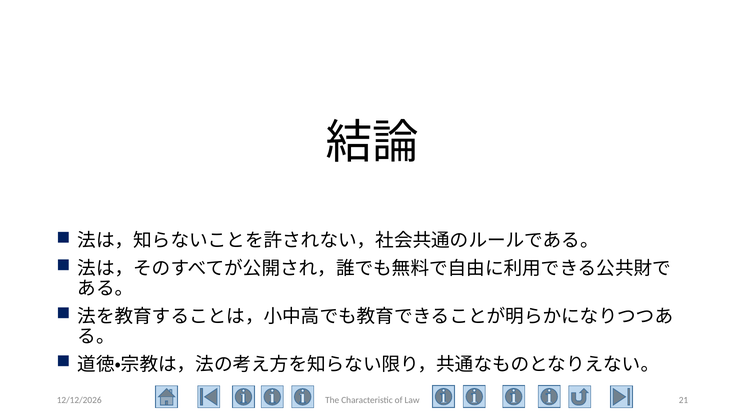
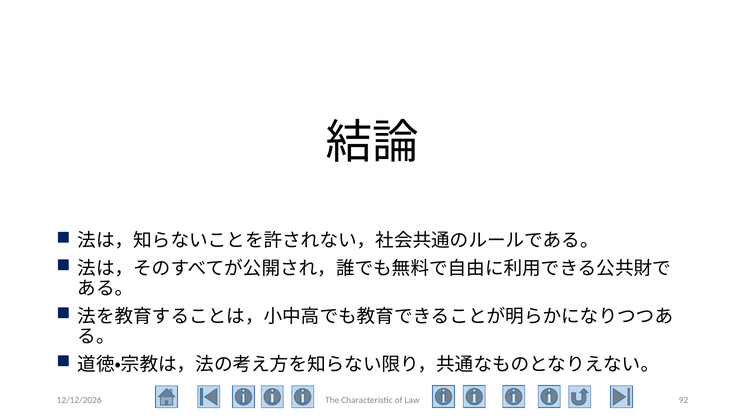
21: 21 -> 92 (683, 400)
